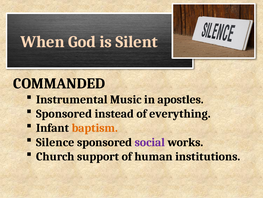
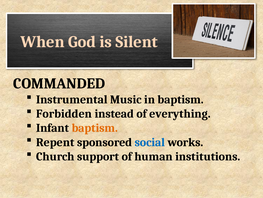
in apostles: apostles -> baptism (181, 99)
Sponsored: Sponsored -> Forbidden (64, 113)
Silence: Silence -> Repent (55, 142)
social colour: purple -> blue (150, 142)
